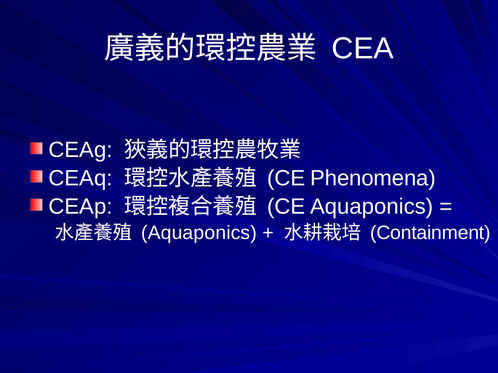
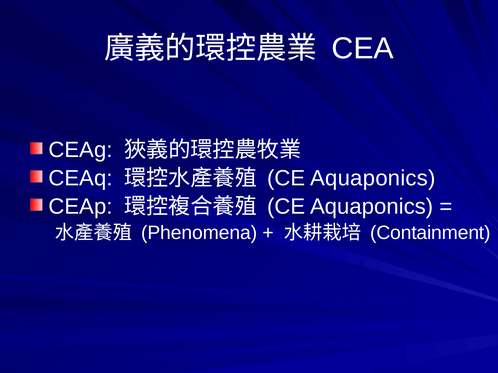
Phenomena: Phenomena -> Aquaponics (373, 178)
Aquaponics: Aquaponics -> Phenomena (199, 233)
